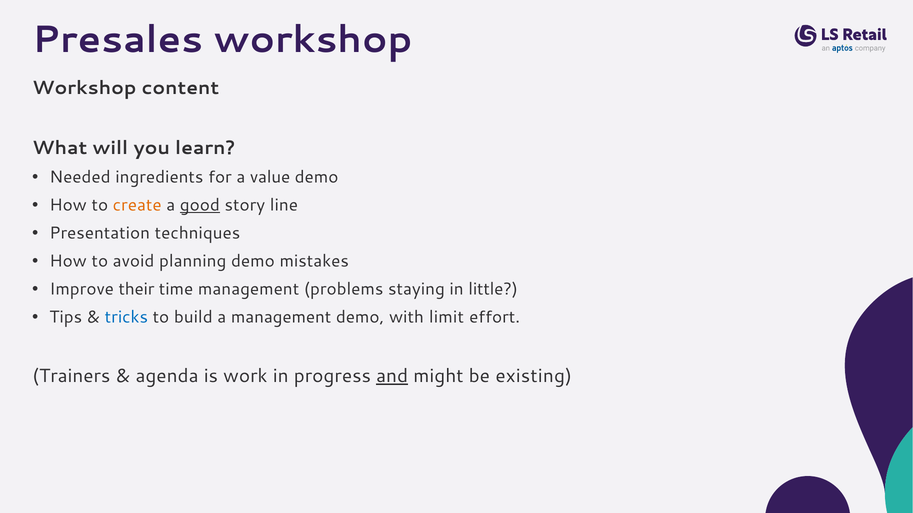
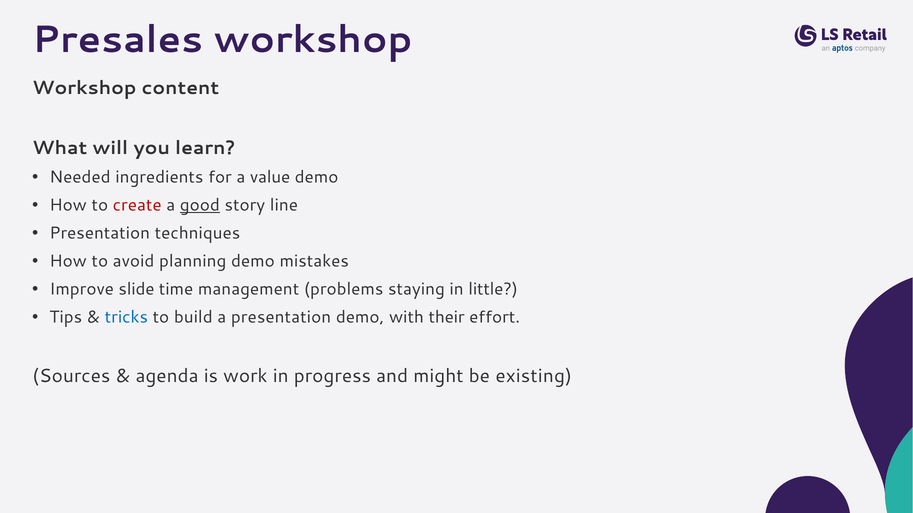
create colour: orange -> red (137, 205)
their: their -> slide (137, 289)
a management: management -> presentation (281, 317)
limit: limit -> their (447, 317)
Trainers: Trainers -> Sources (71, 377)
and underline: present -> none (392, 377)
